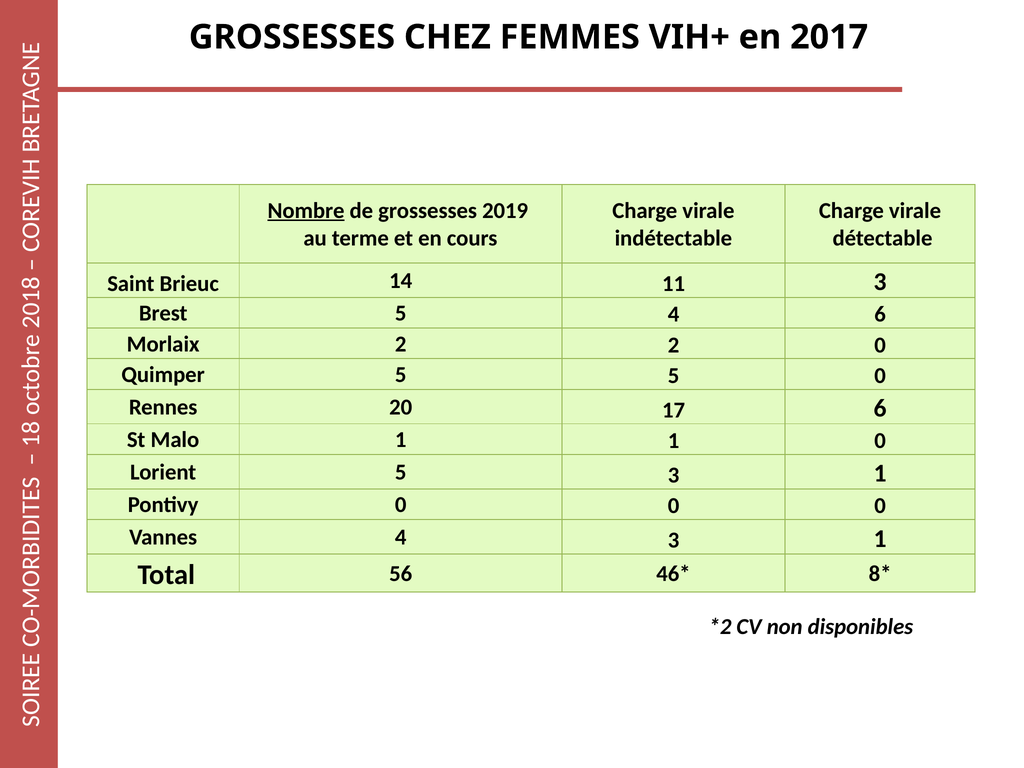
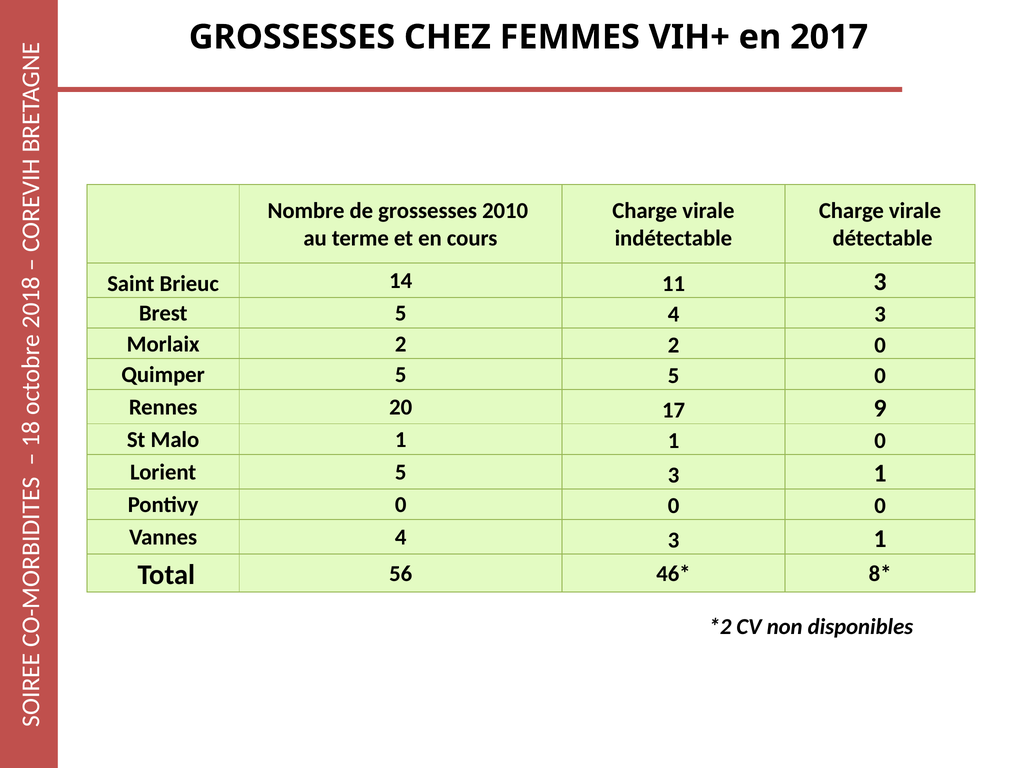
Nombre underline: present -> none (306, 211)
2019: 2019 -> 2010 (505, 211)
5 4 6: 6 -> 3 (880, 314)
17 6: 6 -> 9 (880, 408)
